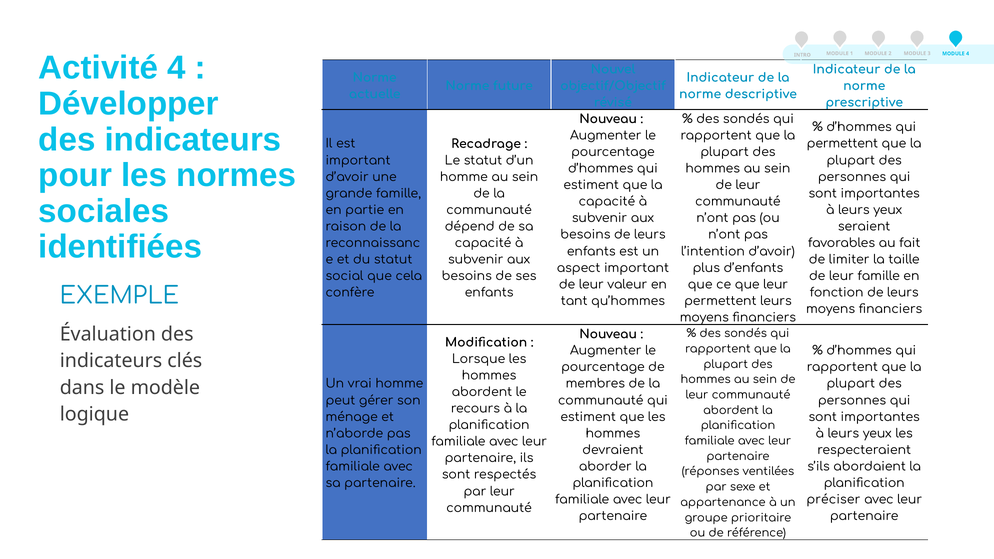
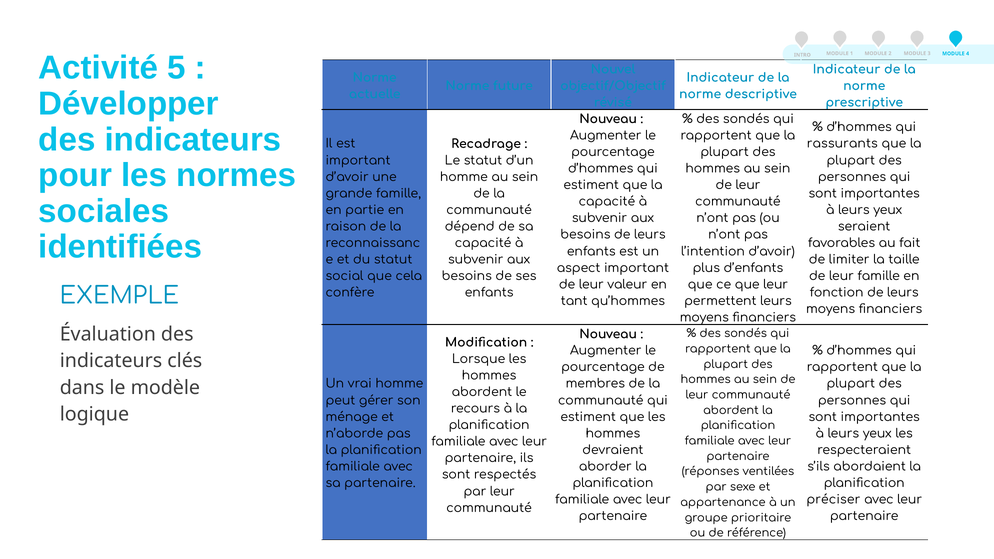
Activité 4: 4 -> 5 (177, 68)
permettent: permettent -> rassurants (842, 144)
